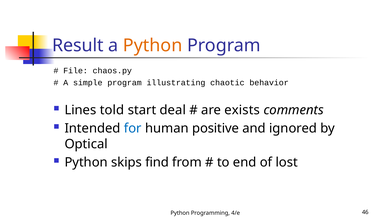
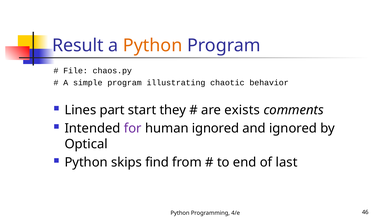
told: told -> part (112, 110)
deal: deal -> they (173, 110)
for colour: blue -> purple (133, 128)
human positive: positive -> ignored (216, 128)
lost: lost -> last (287, 162)
